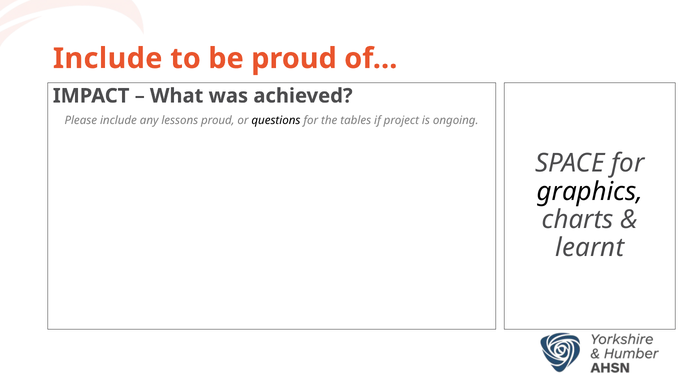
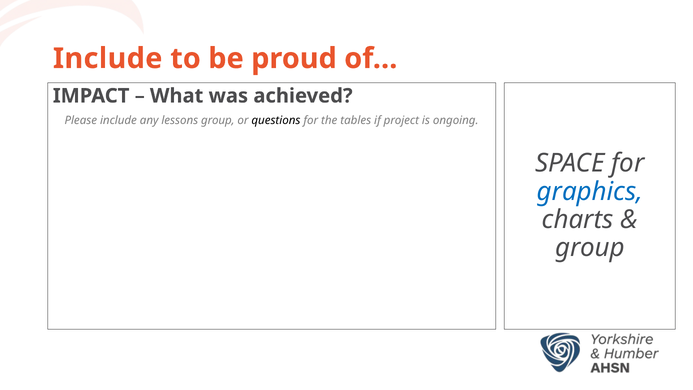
lessons proud: proud -> group (218, 120)
graphics colour: black -> blue (590, 191)
learnt: learnt -> group (590, 247)
